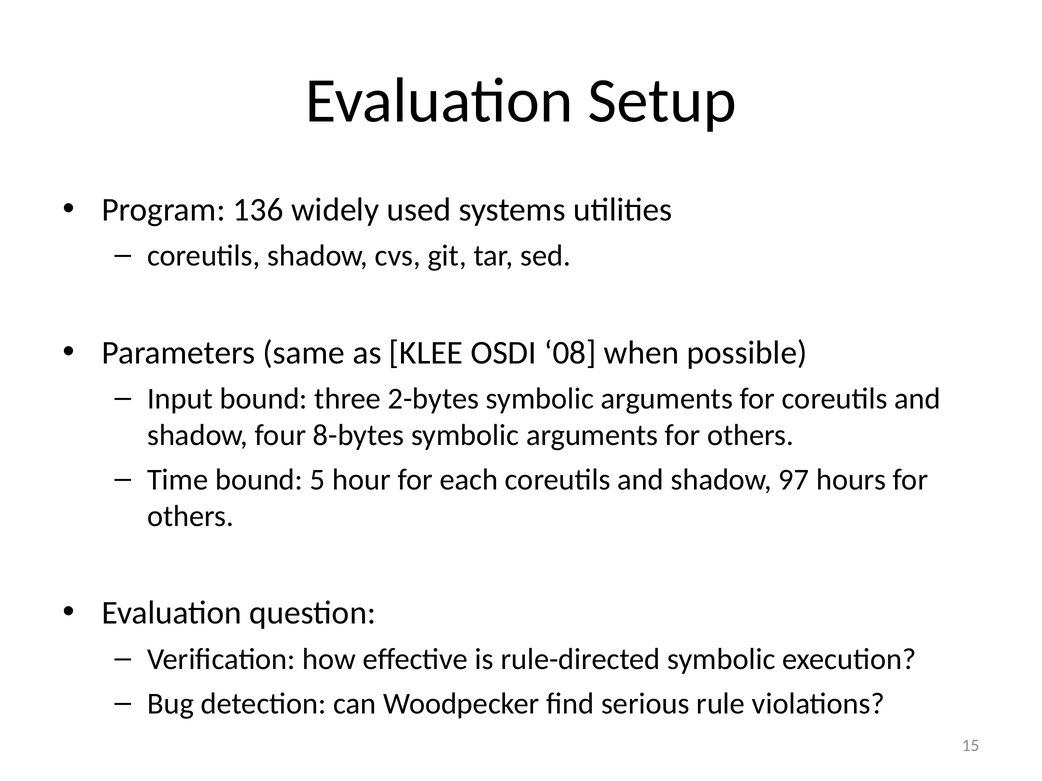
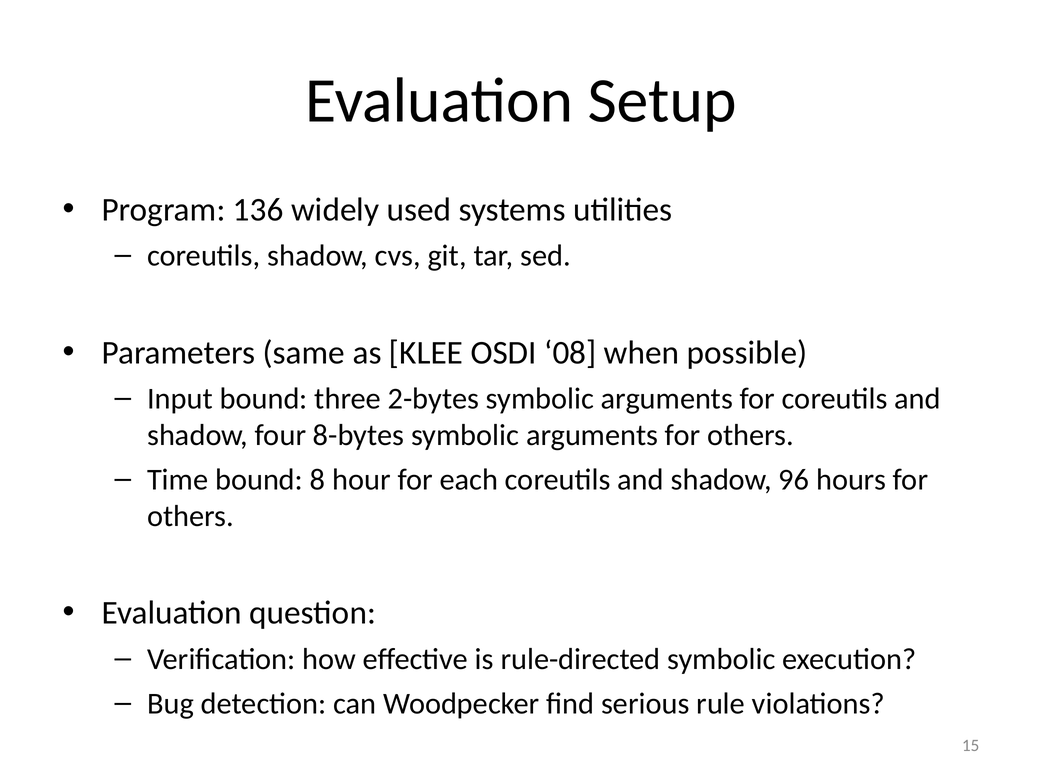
5: 5 -> 8 (318, 480)
97: 97 -> 96 (794, 480)
